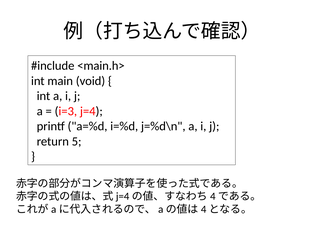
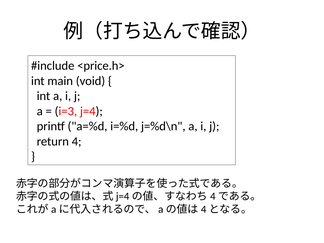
<main.h>: <main.h> -> <price.h> (101, 66)
5: 5 -> 4 (77, 141)
